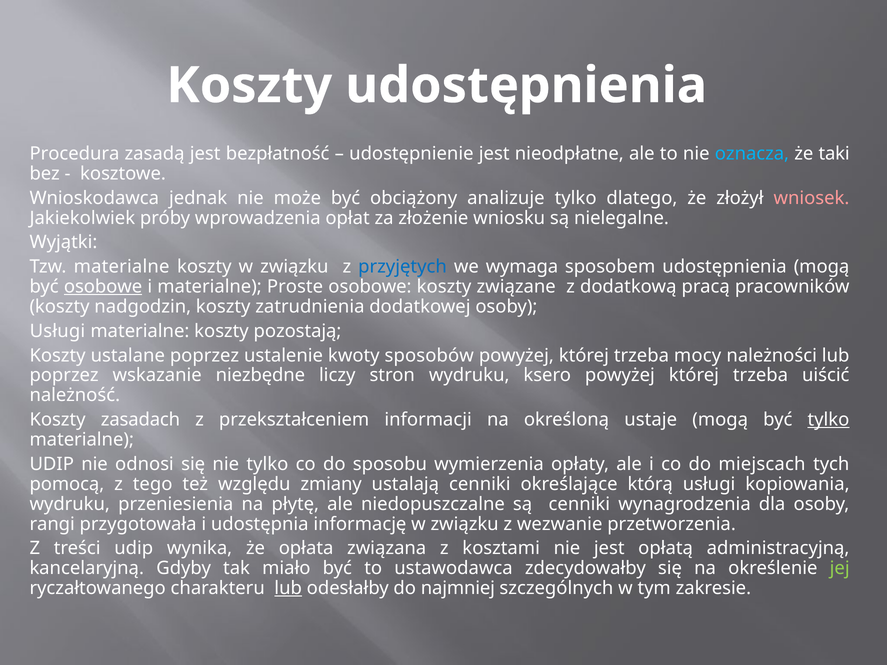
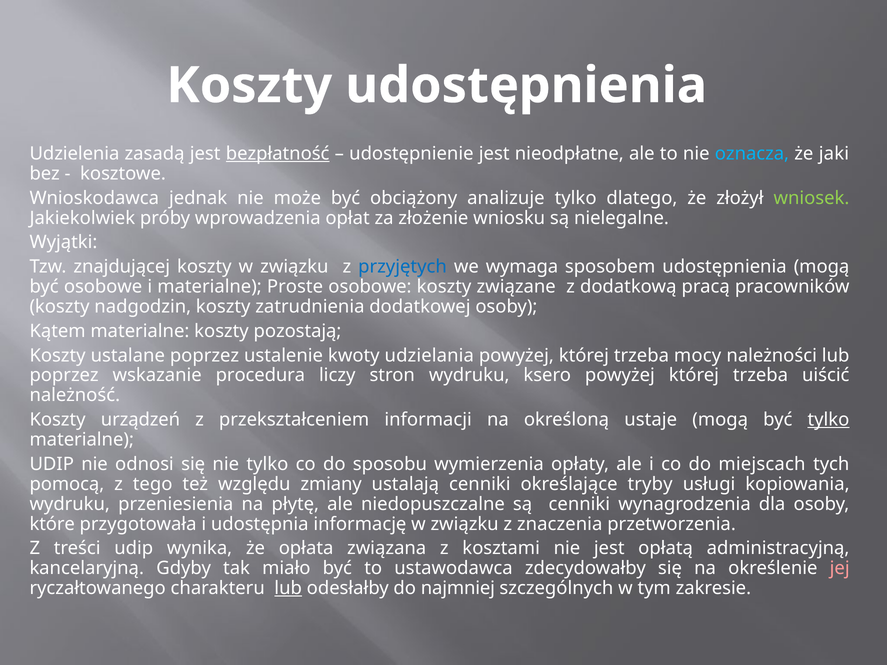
Procedura: Procedura -> Udzielenia (74, 154)
bezpłatność underline: none -> present (278, 154)
taki: taki -> jaki (834, 154)
wniosek colour: pink -> light green (811, 198)
Tzw materialne: materialne -> znajdującej (122, 267)
osobowe underline: present -> none (103, 287)
Usługi: Usługi -> Kątem (58, 331)
sposobów: sposobów -> udzielania (429, 356)
niezbędne: niezbędne -> procedura (260, 376)
zasadach: zasadach -> urządzeń (140, 420)
którą: którą -> tryby (650, 484)
rangi: rangi -> które (52, 524)
wezwanie: wezwanie -> znaczenia (560, 524)
jej colour: light green -> pink (840, 568)
